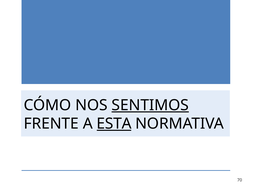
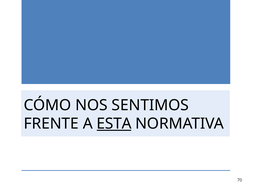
SENTIMOS underline: present -> none (150, 106)
